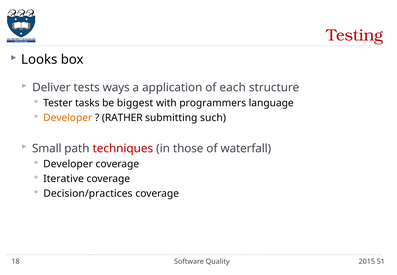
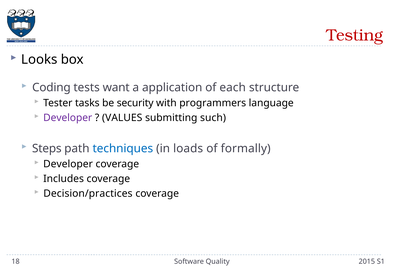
Deliver: Deliver -> Coding (51, 87)
ways: ways -> want (116, 87)
biggest: biggest -> security (135, 103)
Developer colour: orange -> purple (68, 118)
RATHER: RATHER -> VALUES (122, 118)
Small: Small -> Steps (47, 148)
techniques colour: red -> blue (123, 148)
those: those -> loads (188, 148)
waterfall: waterfall -> formally (246, 148)
Iterative: Iterative -> Includes (64, 179)
